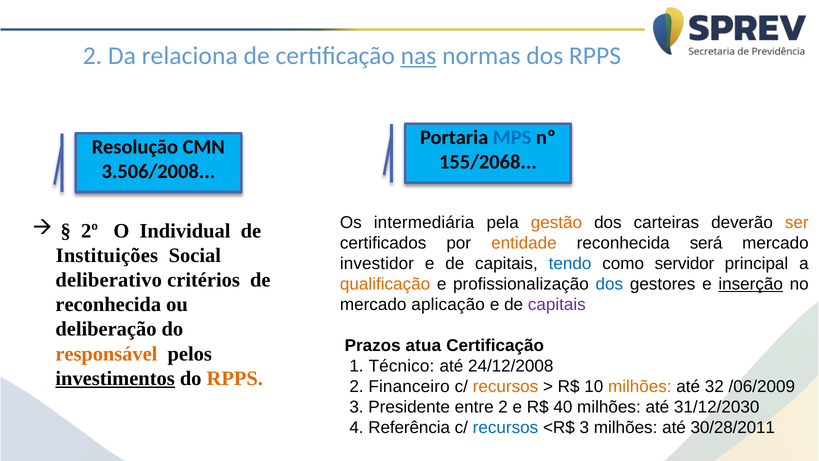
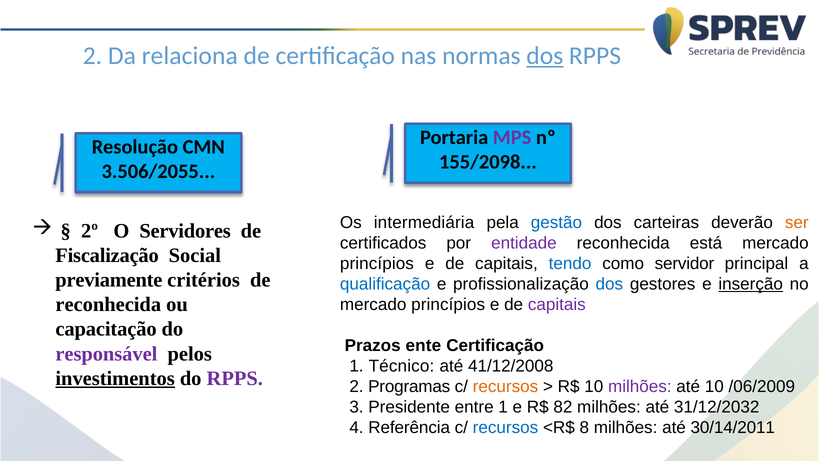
nas underline: present -> none (419, 56)
dos underline: none -> present (545, 56)
MPS colour: blue -> purple (512, 137)
155/2068: 155/2068 -> 155/2098 (488, 162)
3.506/2008: 3.506/2008 -> 3.506/2055 (158, 171)
gestão colour: orange -> blue (556, 222)
Individual: Individual -> Servidores (185, 231)
entidade colour: orange -> purple (524, 243)
será: será -> está (706, 243)
Instituições: Instituições -> Fiscalização (107, 255)
investidor: investidor -> princípios (377, 263)
deliberativo: deliberativo -> previamente (109, 280)
qualificação colour: orange -> blue (385, 284)
aplicação: aplicação -> princípios (448, 304)
deliberação: deliberação -> capacitação (106, 329)
atua: atua -> ente (423, 345)
responsável colour: orange -> purple (106, 354)
24/12/2008: 24/12/2008 -> 41/12/2008 (511, 366)
RPPS colour: orange -> purple (235, 378)
Financeiro: Financeiro -> Programas (409, 386)
milhões colour: orange -> purple (640, 386)
até 32: 32 -> 10 (714, 386)
entre 2: 2 -> 1 (503, 407)
40: 40 -> 82 (563, 407)
31/12/2030: 31/12/2030 -> 31/12/2032 (717, 407)
<R$ 3: 3 -> 8 (584, 427)
30/28/2011: 30/28/2011 -> 30/14/2011 (733, 427)
